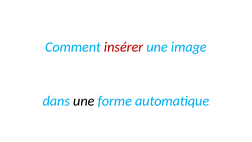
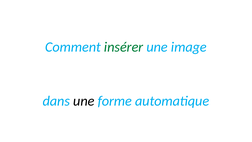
insérer colour: red -> green (124, 47)
